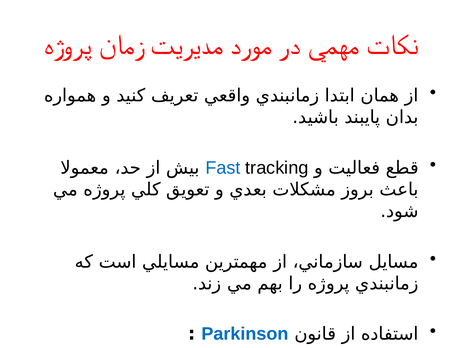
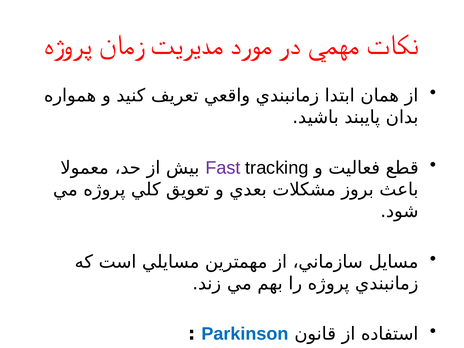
Fast colour: blue -> purple (223, 168)
